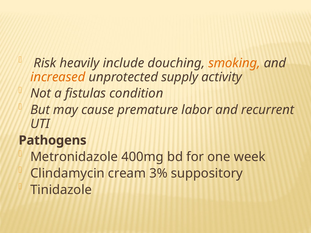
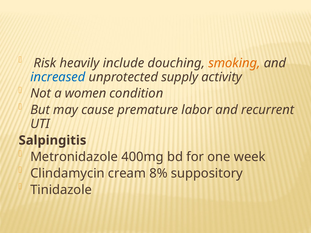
increased colour: orange -> blue (58, 77)
fistulas: fistulas -> women (86, 94)
Pathogens: Pathogens -> Salpingitis (52, 140)
3%: 3% -> 8% (158, 173)
